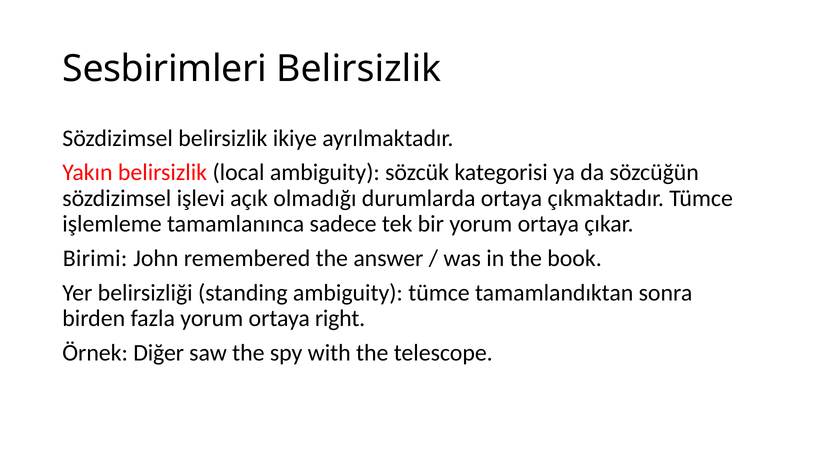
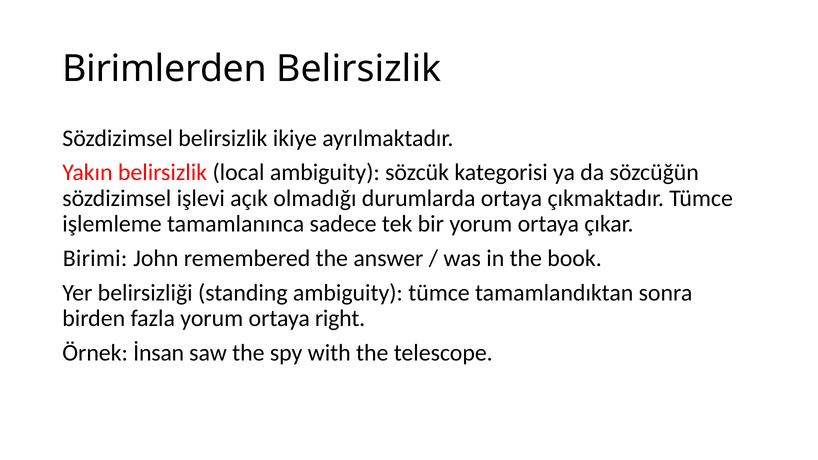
Sesbirimleri: Sesbirimleri -> Birimlerden (165, 69)
Diğer: Diğer -> İnsan (159, 353)
